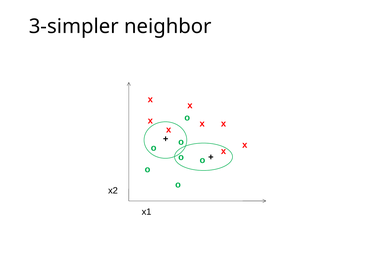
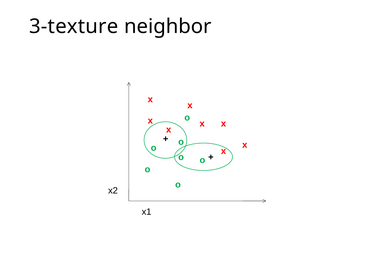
3-simpler: 3-simpler -> 3-texture (74, 26)
